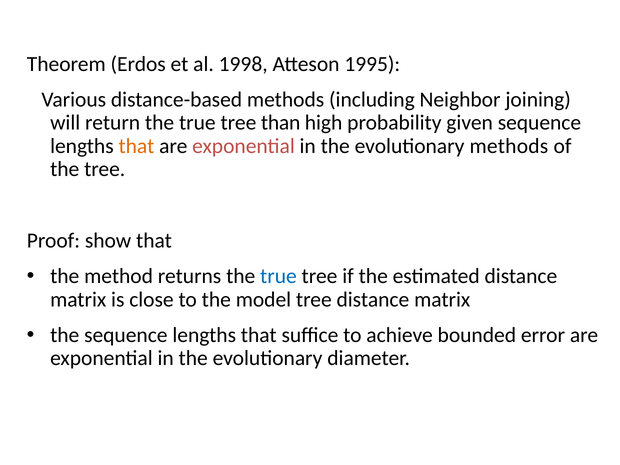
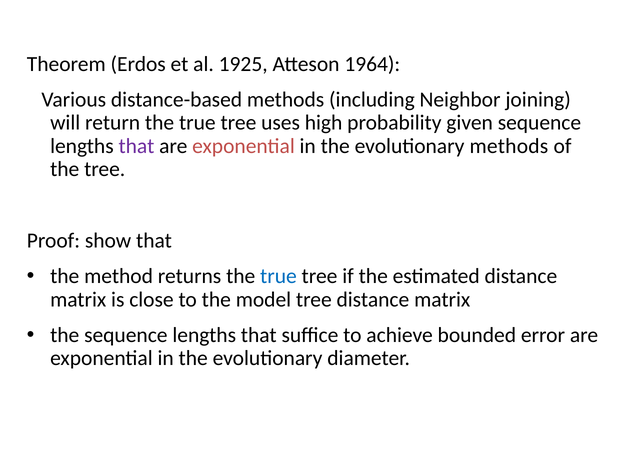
1998: 1998 -> 1925 (243, 64)
1995: 1995 -> 1964 (372, 64)
than: than -> uses (281, 123)
that colour: orange -> purple (136, 146)
